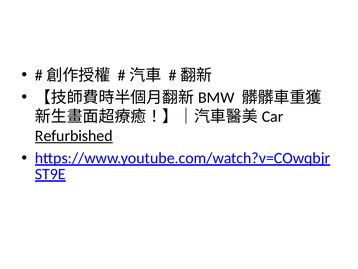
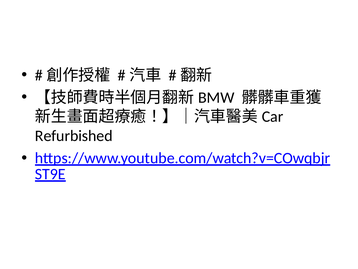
Refurbished underline: present -> none (74, 136)
